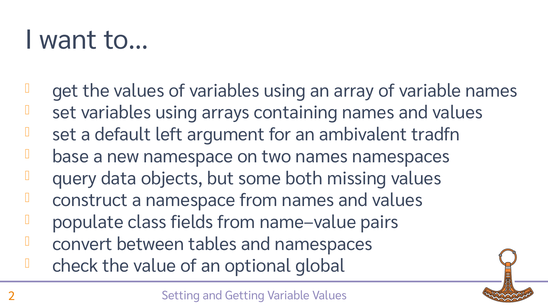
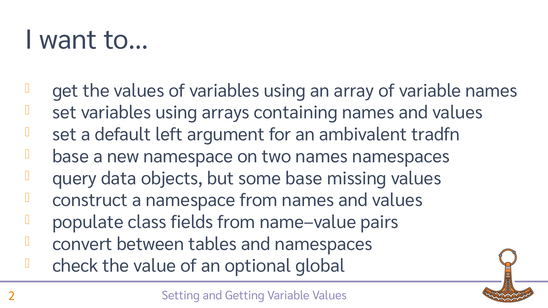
some both: both -> base (304, 178)
